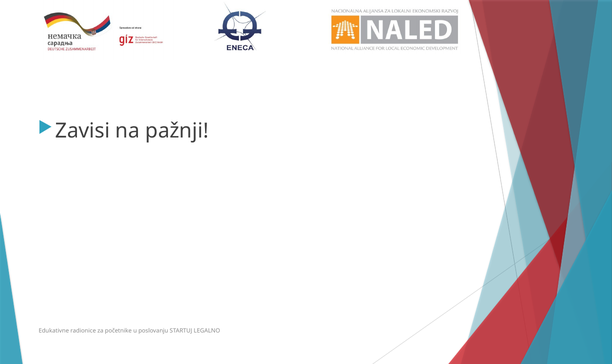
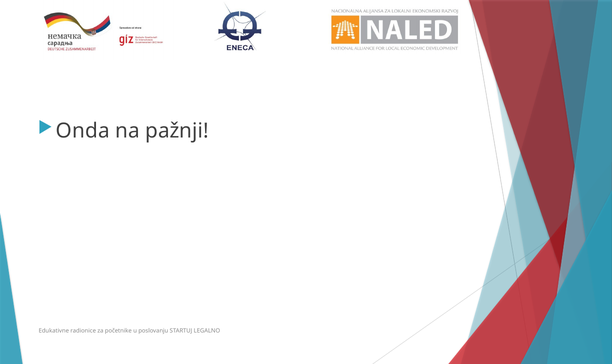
Zavisi: Zavisi -> Onda (83, 131)
